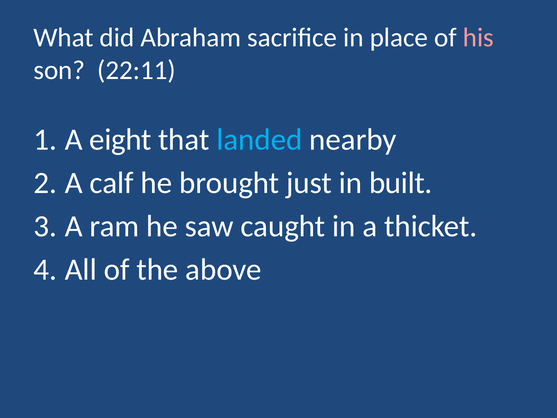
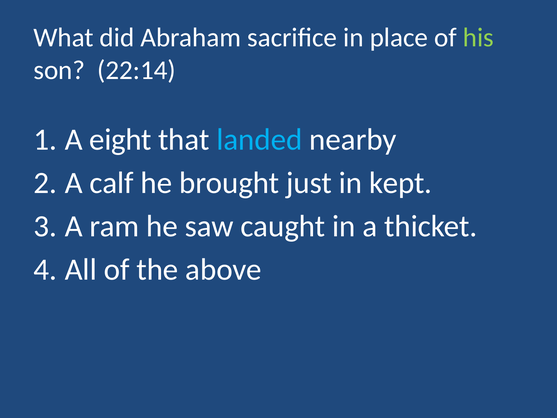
his colour: pink -> light green (478, 38)
22:11: 22:11 -> 22:14 (137, 70)
built: built -> kept (401, 183)
